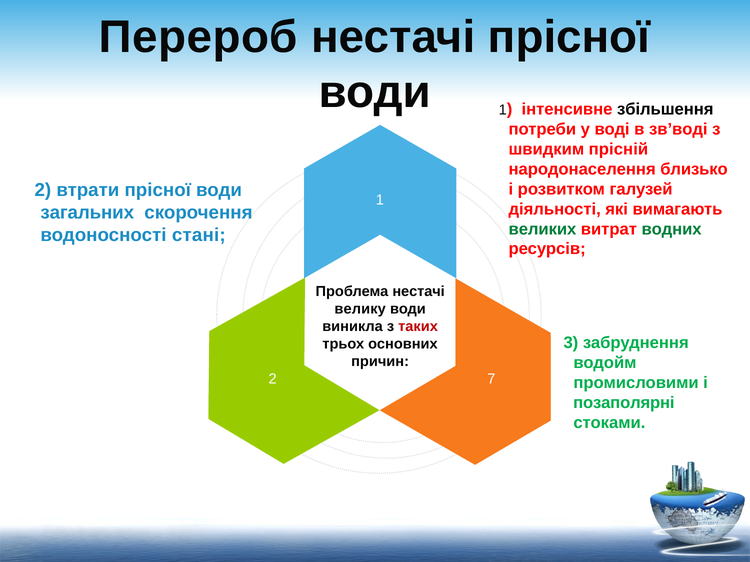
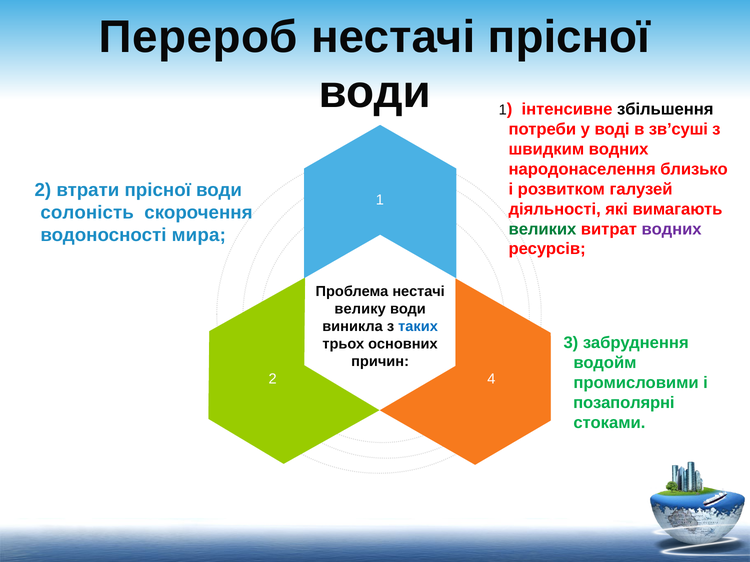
зв’воді: зв’воді -> зв’суші (678, 129)
швидким прісній: прісній -> водних (619, 149)
загальних: загальних -> солоність (87, 213)
водних colour: green -> purple (672, 229)
стані: стані -> мира (199, 235)
таких colour: red -> blue (418, 327)
7: 7 -> 4 (491, 379)
